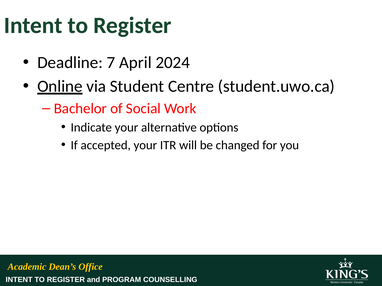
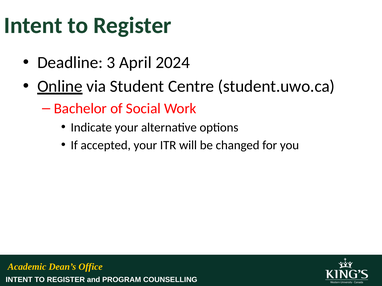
7: 7 -> 3 (111, 63)
